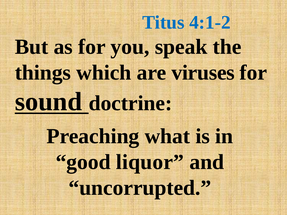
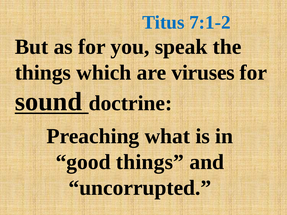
4:1-2: 4:1-2 -> 7:1-2 (210, 22)
good liquor: liquor -> things (150, 162)
